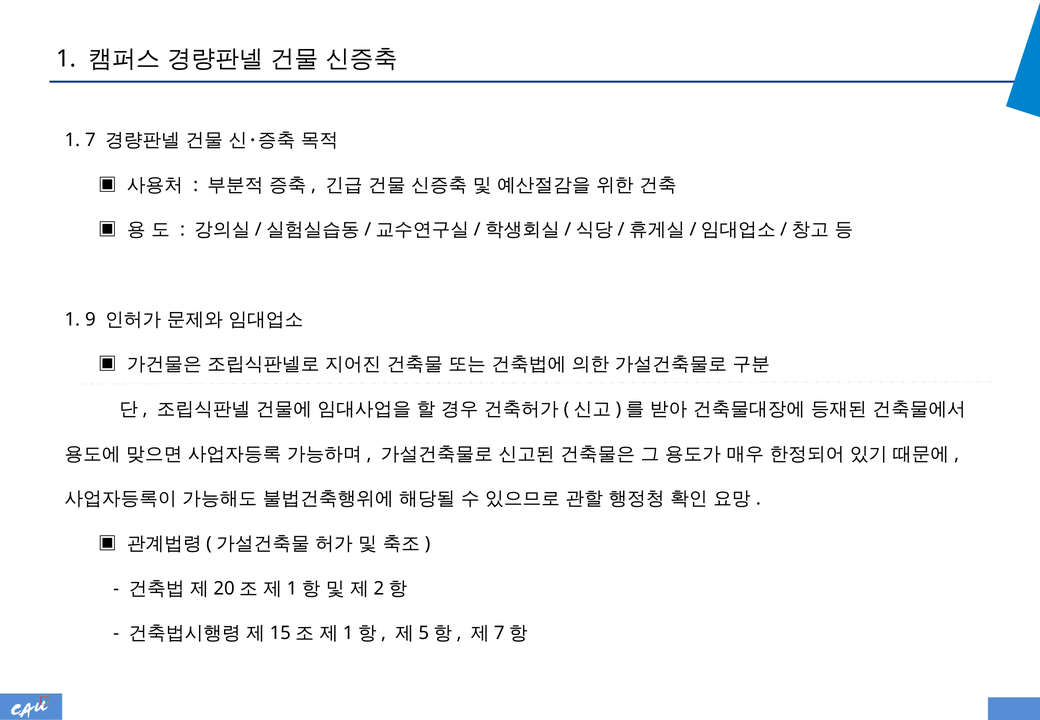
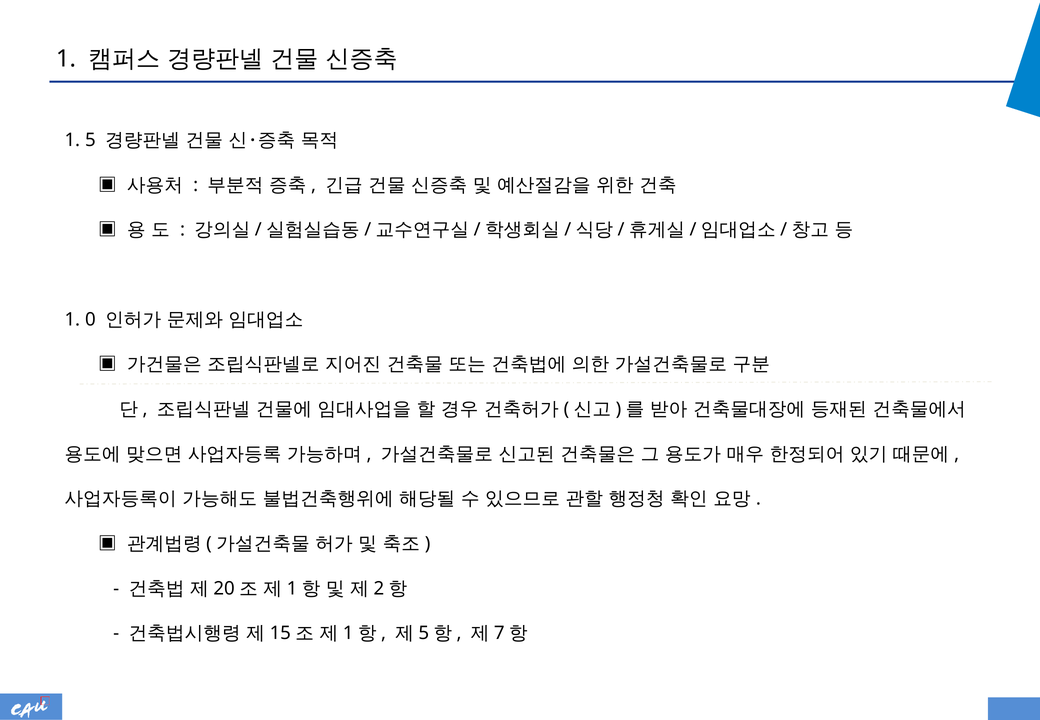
7: 7 -> 5 (90, 140)
9: 9 -> 0 (90, 319)
